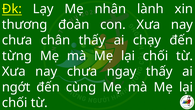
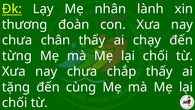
ngay: ngay -> chắp (122, 71)
ngớt: ngớt -> tặng (16, 87)
